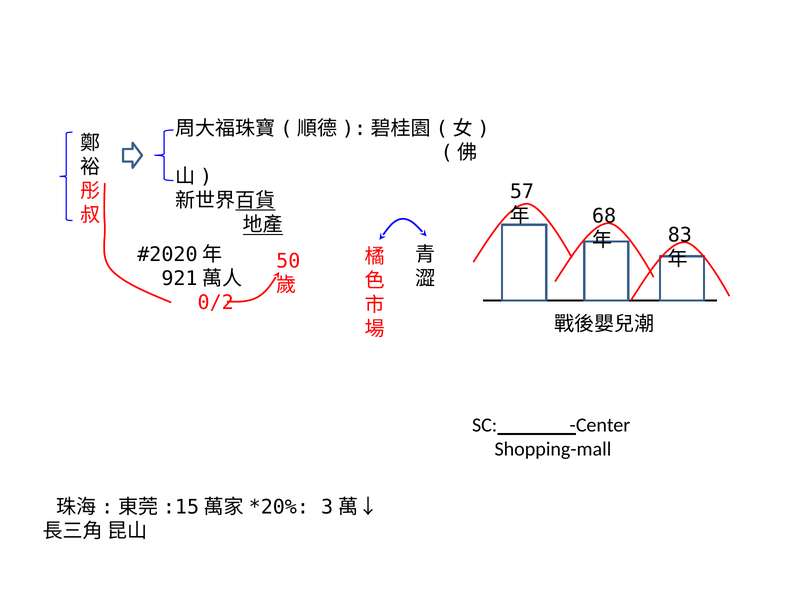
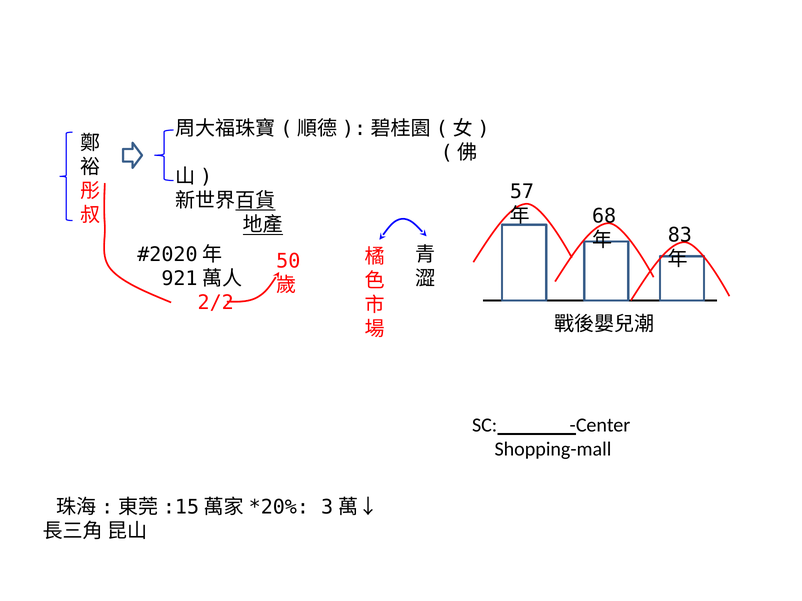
0/2: 0/2 -> 2/2 (216, 303)
